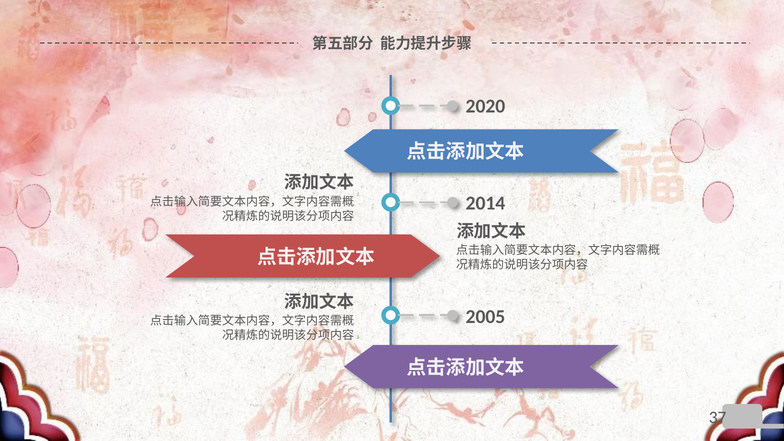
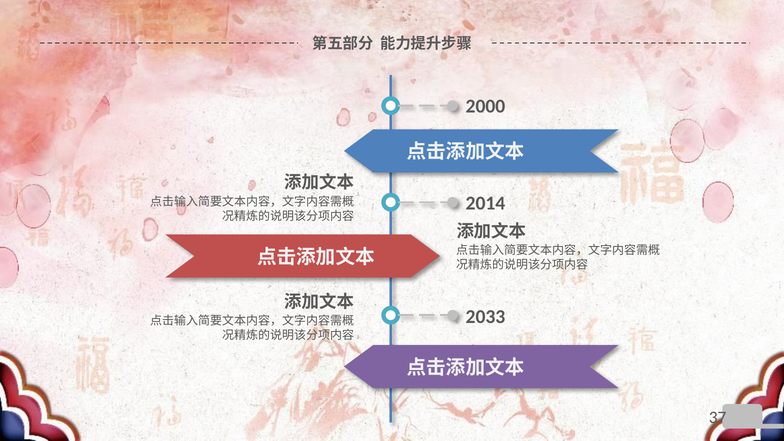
2020: 2020 -> 2000 (485, 107)
2005: 2005 -> 2033 (485, 317)
